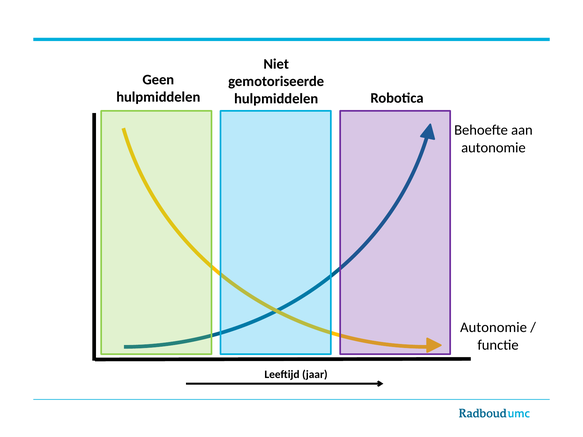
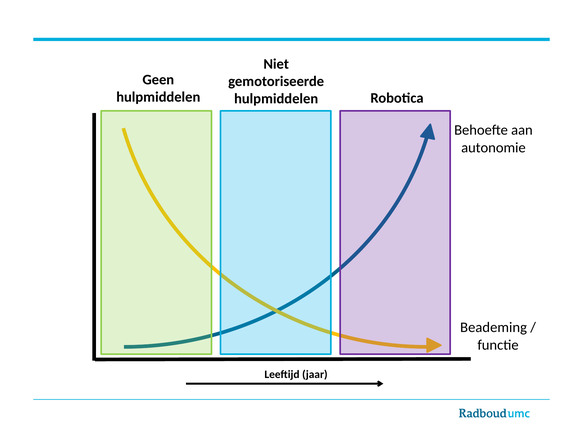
Autonomie: Autonomie -> Beademing (494, 328)
